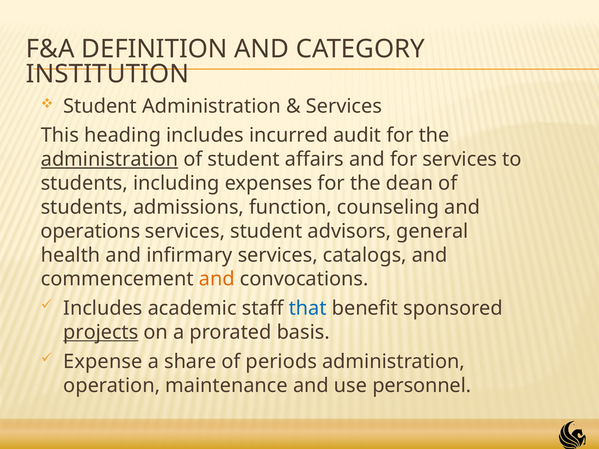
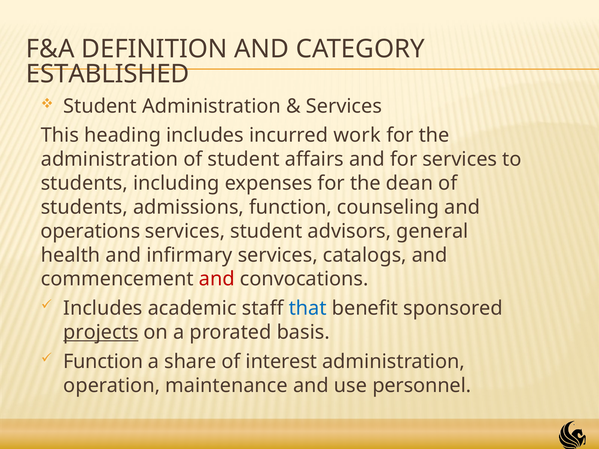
INSTITUTION: INSTITUTION -> ESTABLISHED (108, 74)
audit: audit -> work (357, 135)
administration underline: present -> none (110, 159)
and colour: orange -> red (217, 279)
Expense: Expense -> Function (103, 362)
periods: periods -> interest (281, 362)
